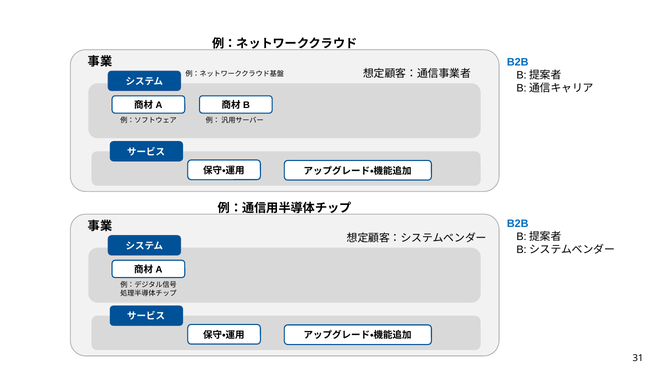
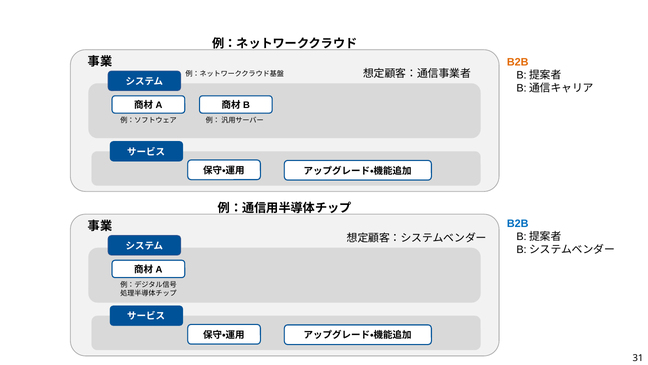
B2B colour: blue -> orange (518, 62)
